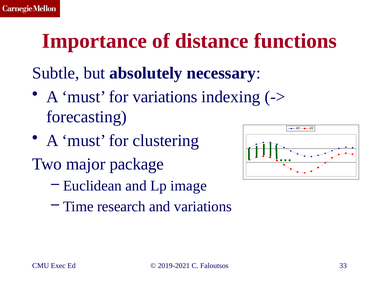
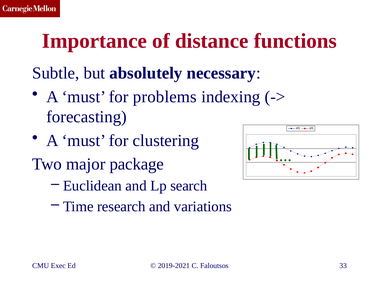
for variations: variations -> problems (165, 97)
image: image -> search (189, 186)
